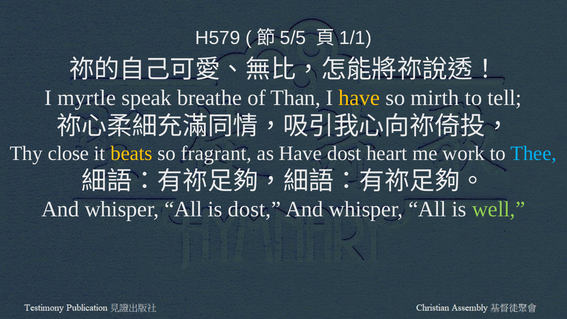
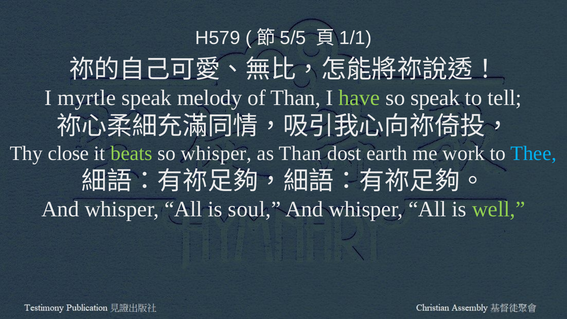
breathe: breathe -> melody (210, 98)
have colour: yellow -> light green (359, 98)
so mirth: mirth -> speak (435, 98)
beats colour: yellow -> light green (131, 153)
so fragrant: fragrant -> whisper (216, 153)
as Have: Have -> Than (300, 153)
heart: heart -> earth (387, 153)
is dost: dost -> soul (254, 209)
